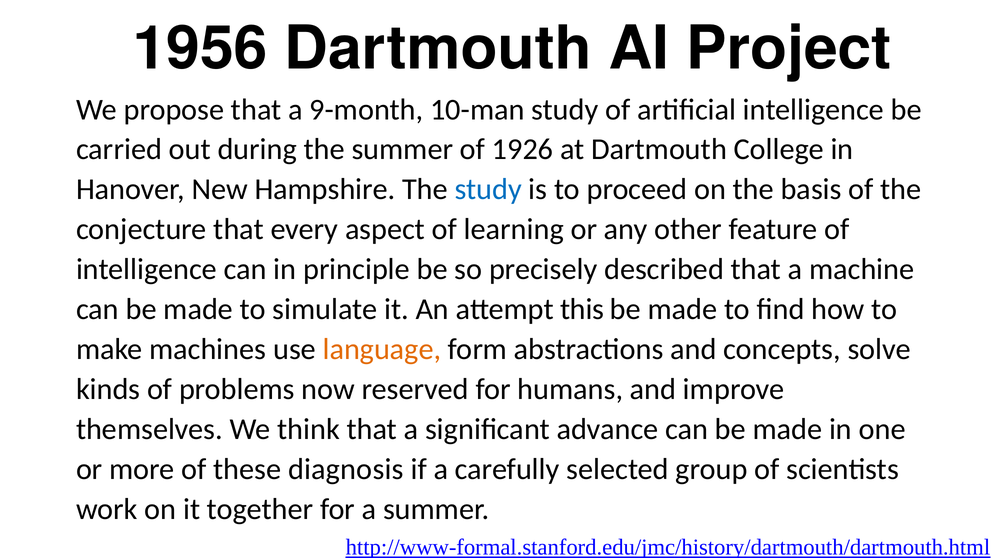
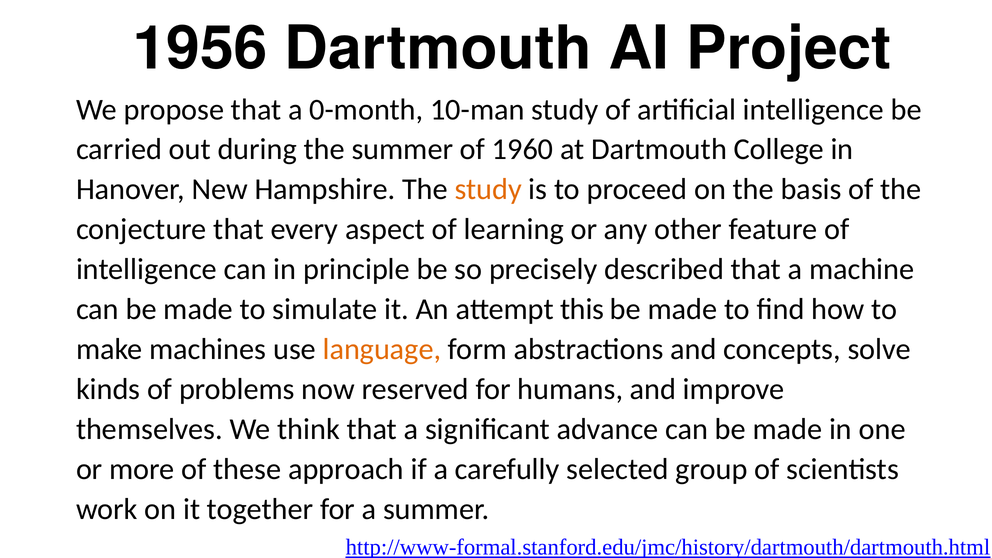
9-month: 9-month -> 0-month (366, 110)
1926: 1926 -> 1960 (523, 150)
study colour: blue -> orange (488, 189)
diagnosis: diagnosis -> approach (346, 469)
